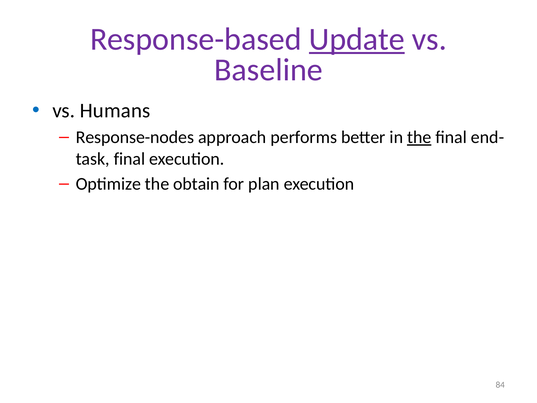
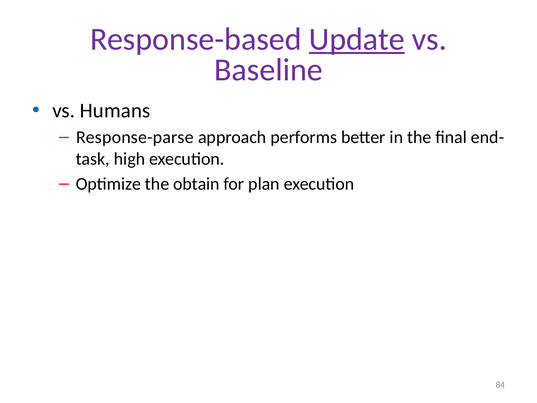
Response-nodes: Response-nodes -> Response-parse (135, 137)
the underline: present -> none (419, 137)
final: final -> high (129, 159)
